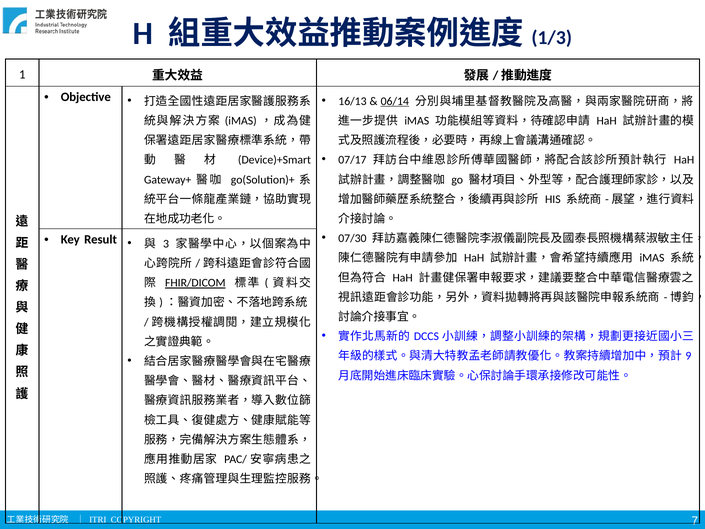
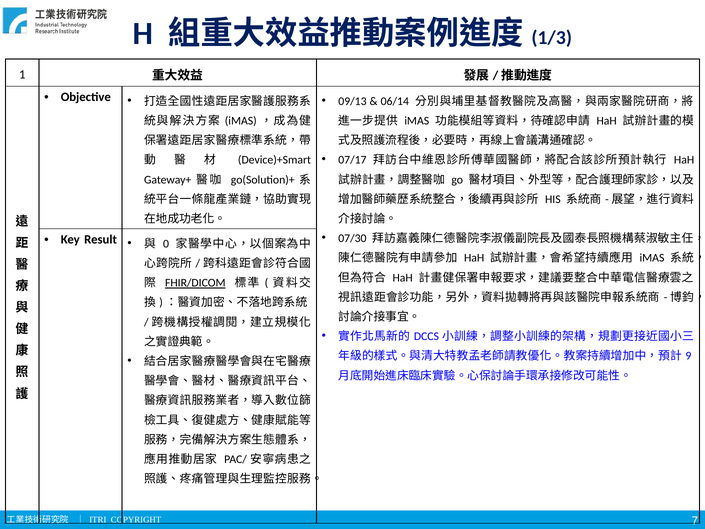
16/13: 16/13 -> 09/13 (352, 101)
06/14 underline: present -> none (395, 101)
3: 3 -> 0 (166, 244)
